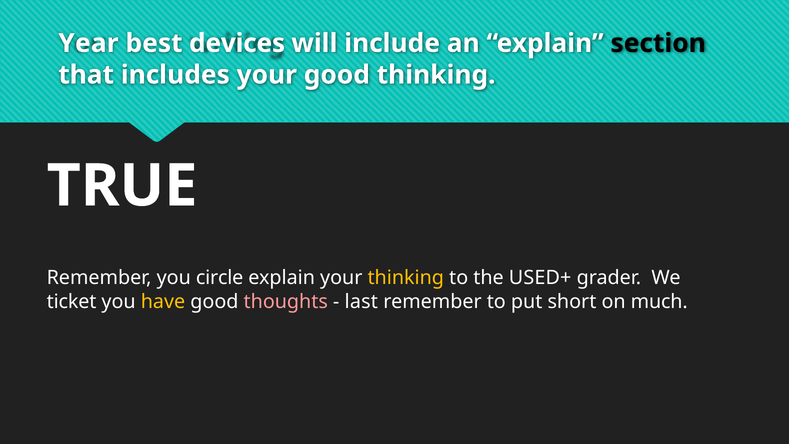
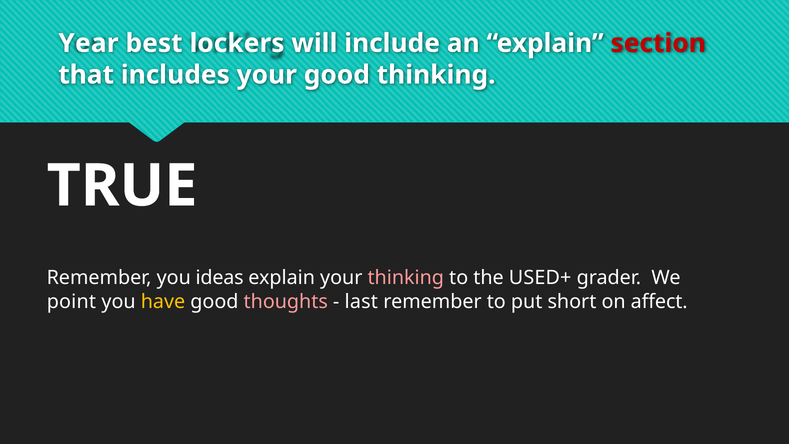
devices: devices -> lockers (237, 43)
section colour: black -> red (658, 43)
circle: circle -> ideas (220, 278)
thinking colour: yellow -> pink (406, 278)
ticket: ticket -> point (71, 301)
much: much -> affect (659, 301)
